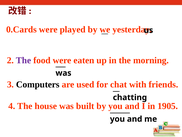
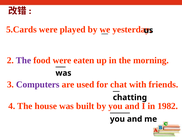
0.Cards: 0.Cards -> 5.Cards (21, 29)
Computers colour: black -> purple (38, 84)
1905: 1905 -> 1982 (168, 106)
